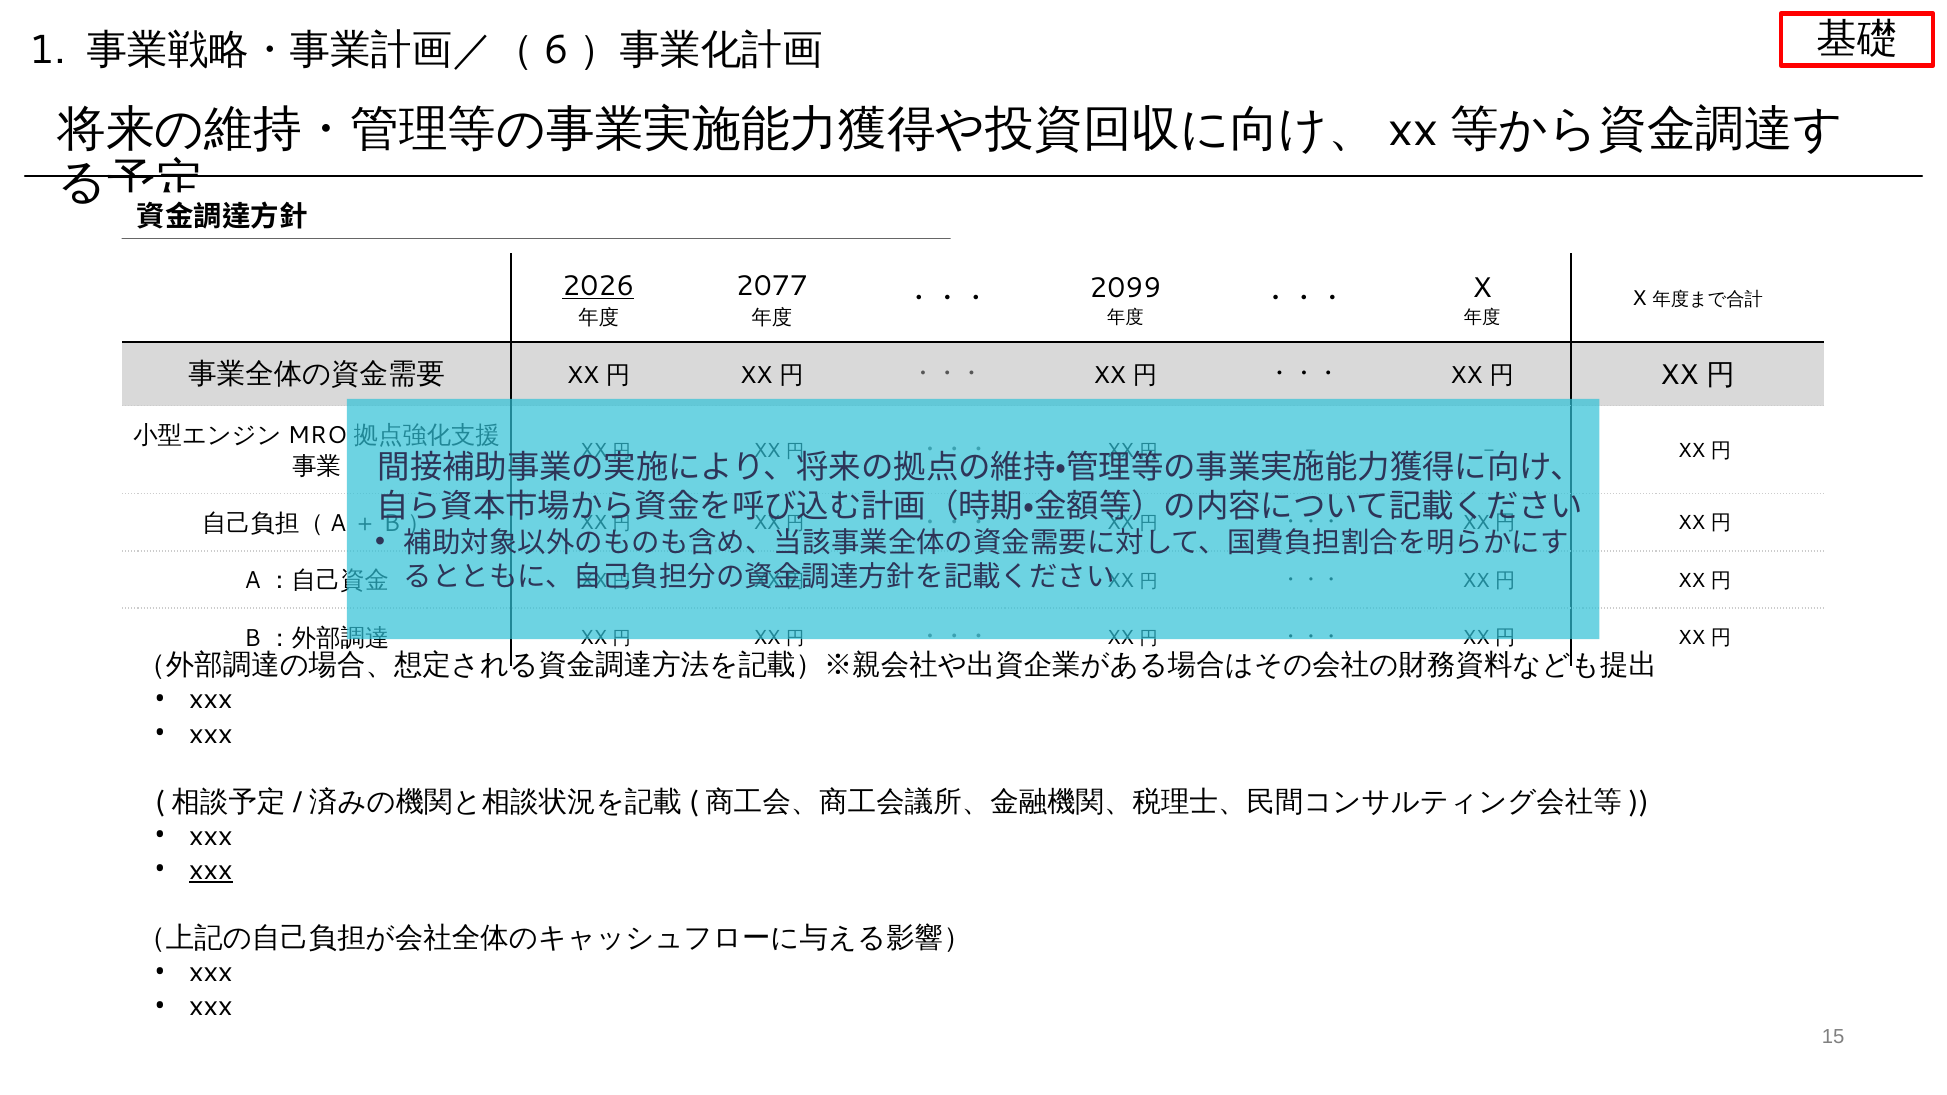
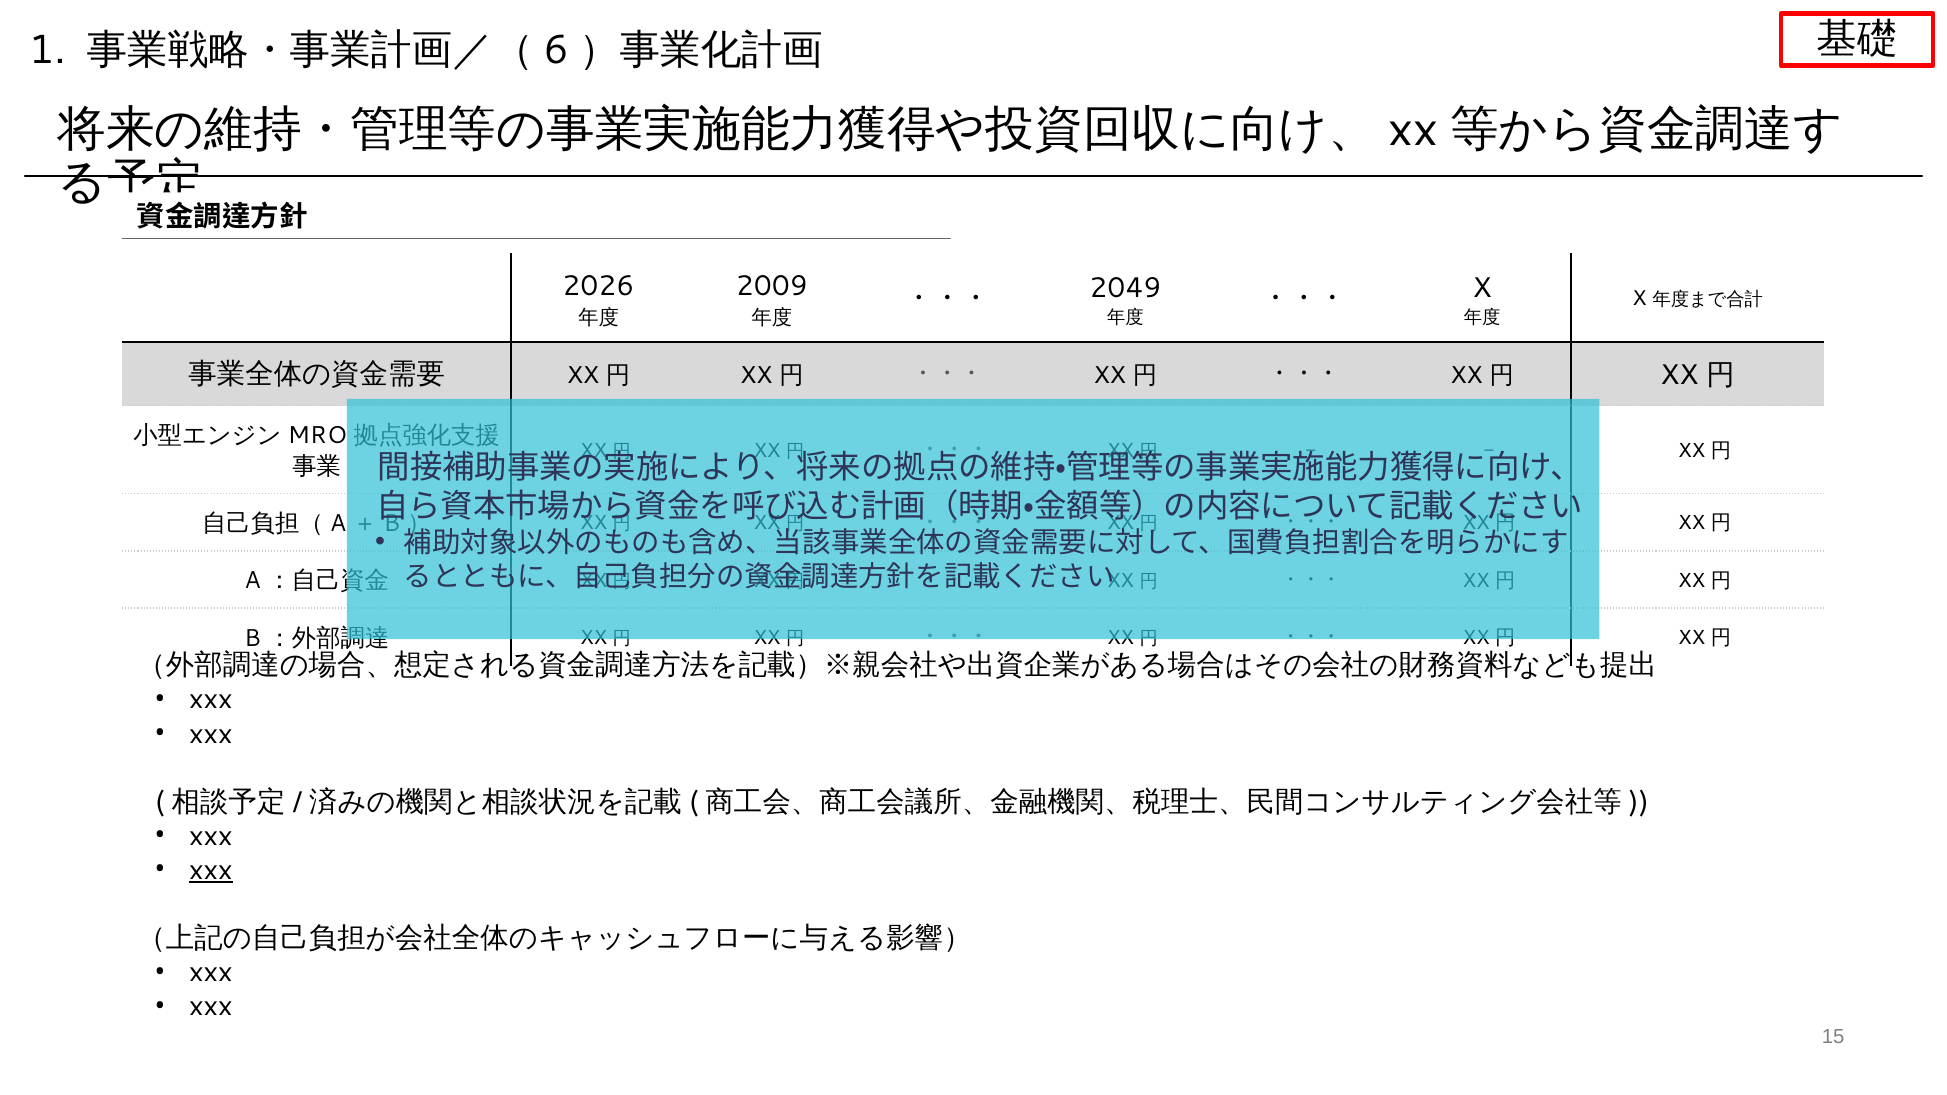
2026 underline: present -> none (598, 286)
2077: 2077 -> 2009 (772, 286)
2099: 2099 -> 2049 (1125, 288)
